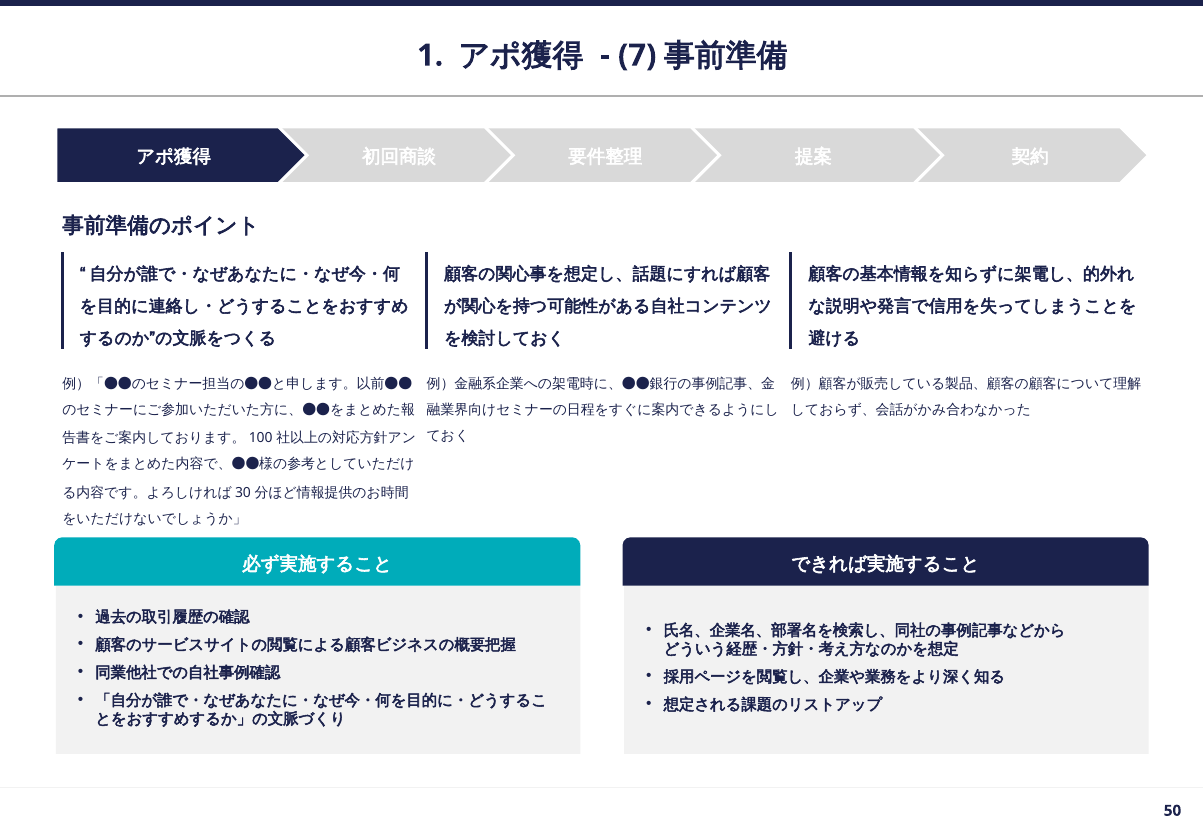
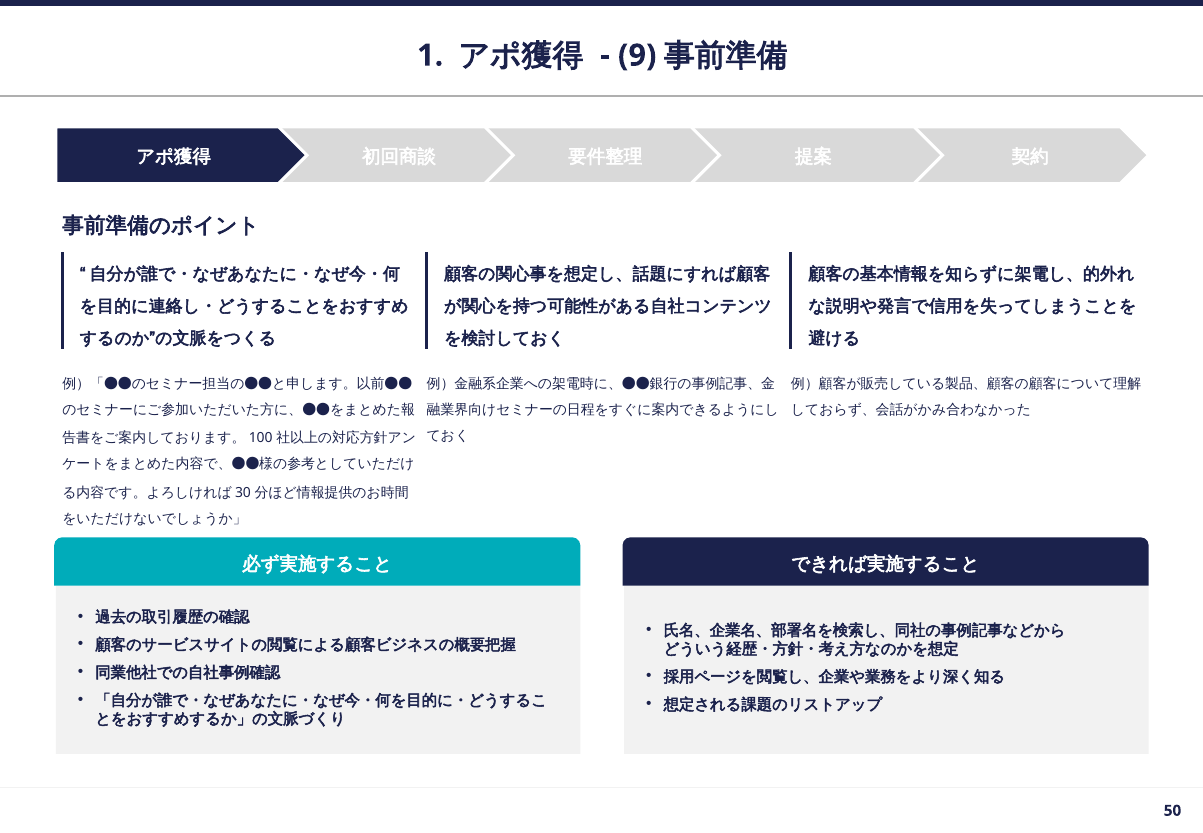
7: 7 -> 9 (637, 55)
